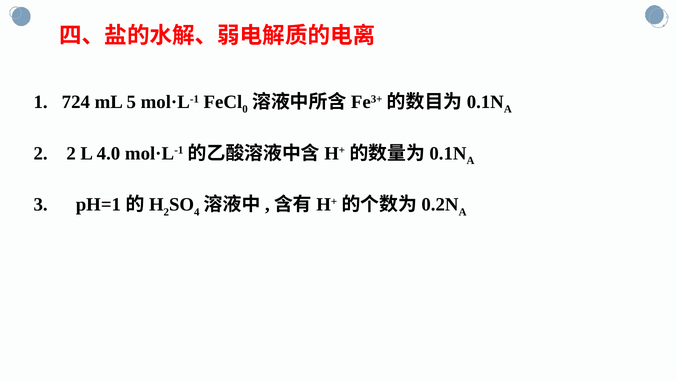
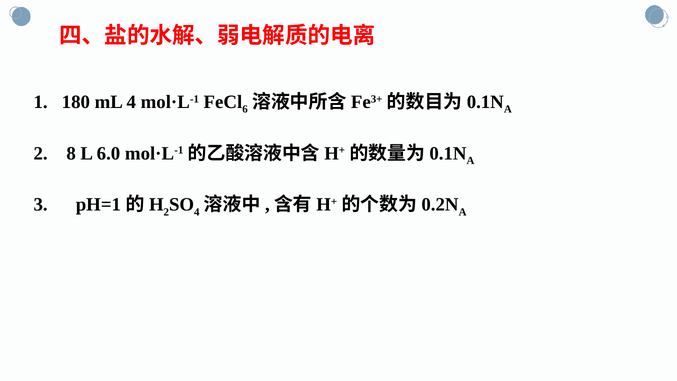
724: 724 -> 180 (76, 102)
mL 5: 5 -> 4 (131, 102)
0: 0 -> 6 (245, 109)
2 2: 2 -> 8 (71, 153)
4.0: 4.0 -> 6.0 (108, 153)
